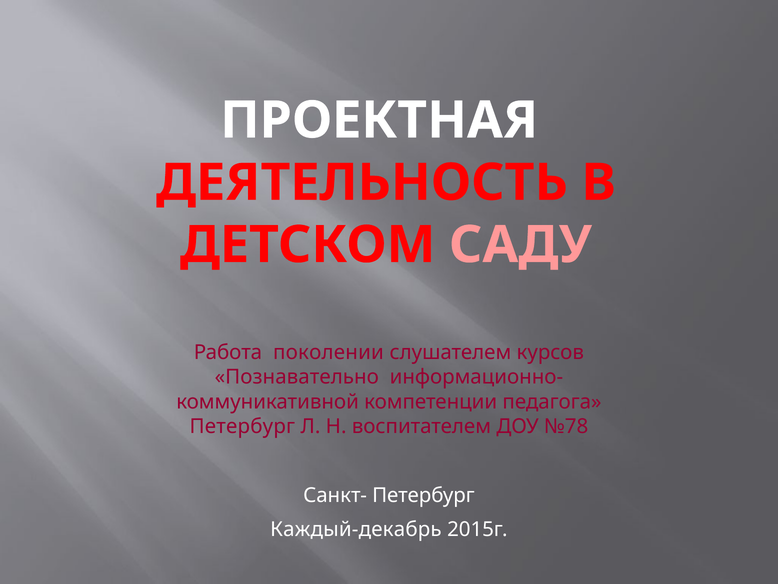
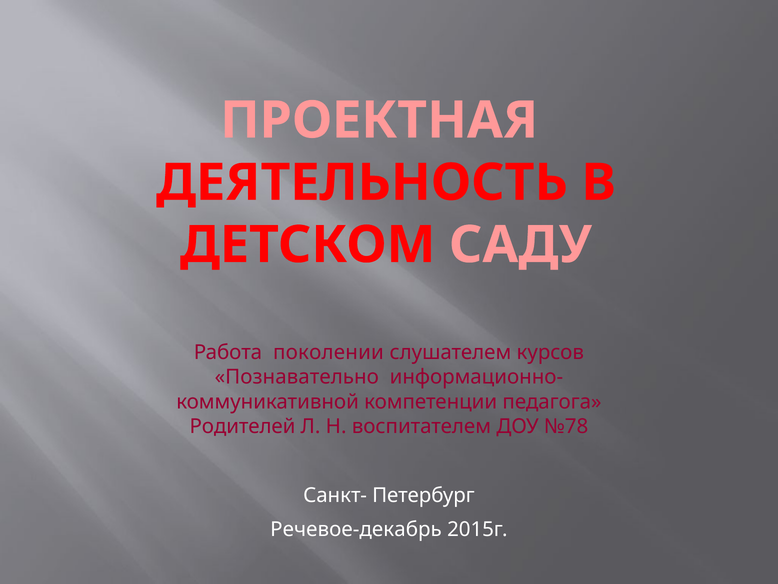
ПРОЕКТНАЯ colour: white -> pink (379, 120)
Петербург: Петербург -> Родителей (242, 426)
Каждый-декабрь: Каждый-декабрь -> Речевое-декабрь (356, 529)
